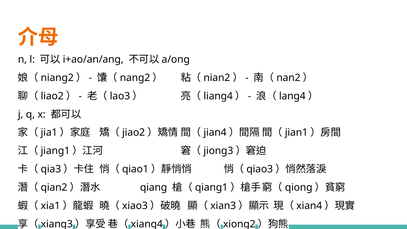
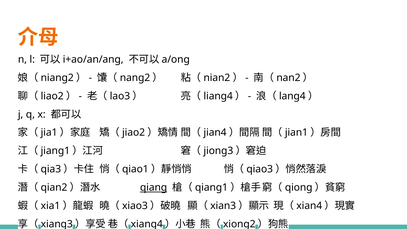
qiang underline: none -> present (154, 188)
